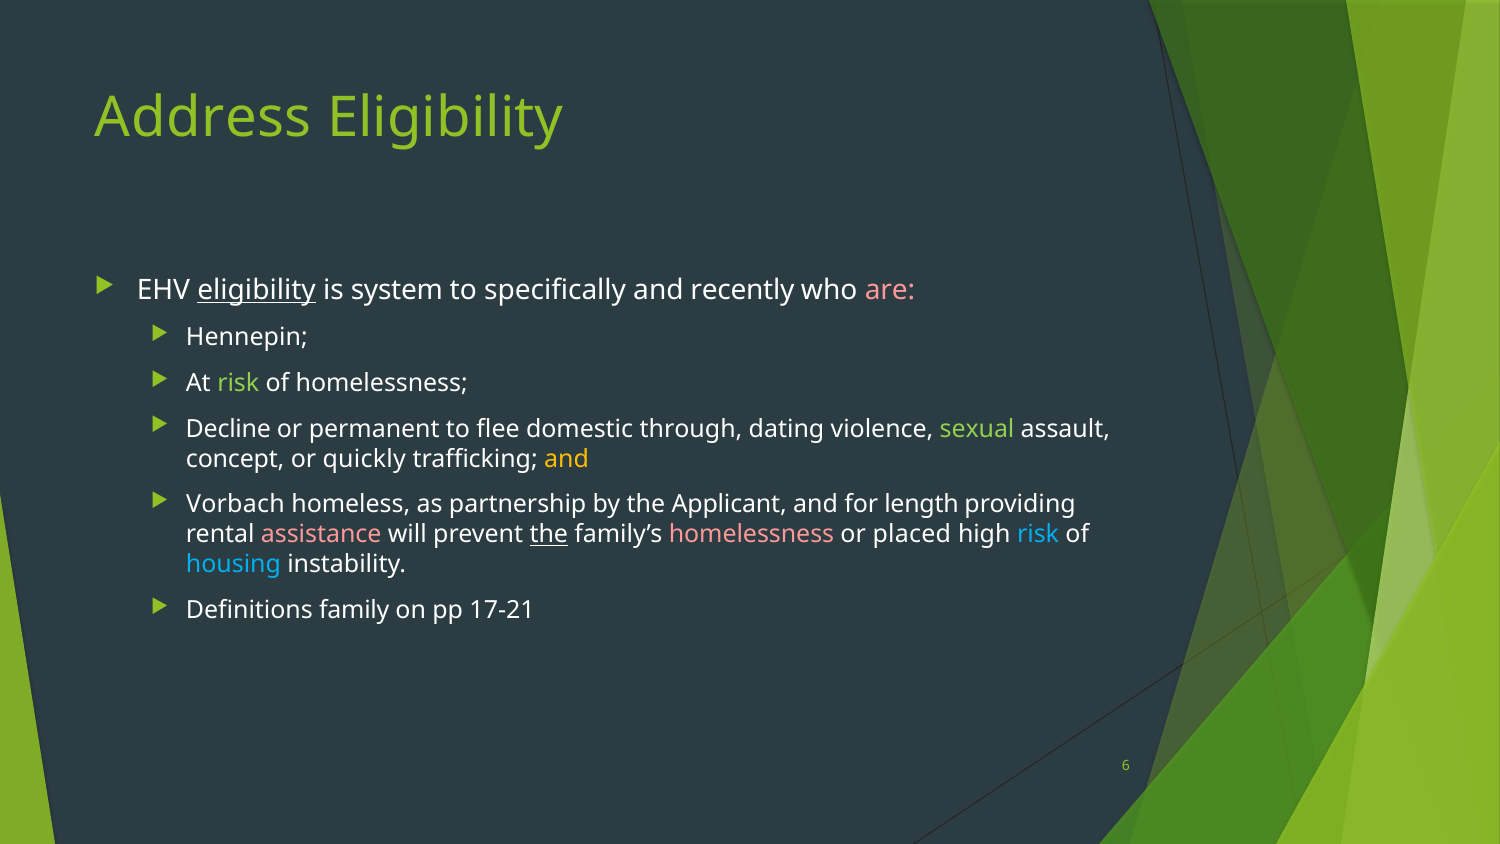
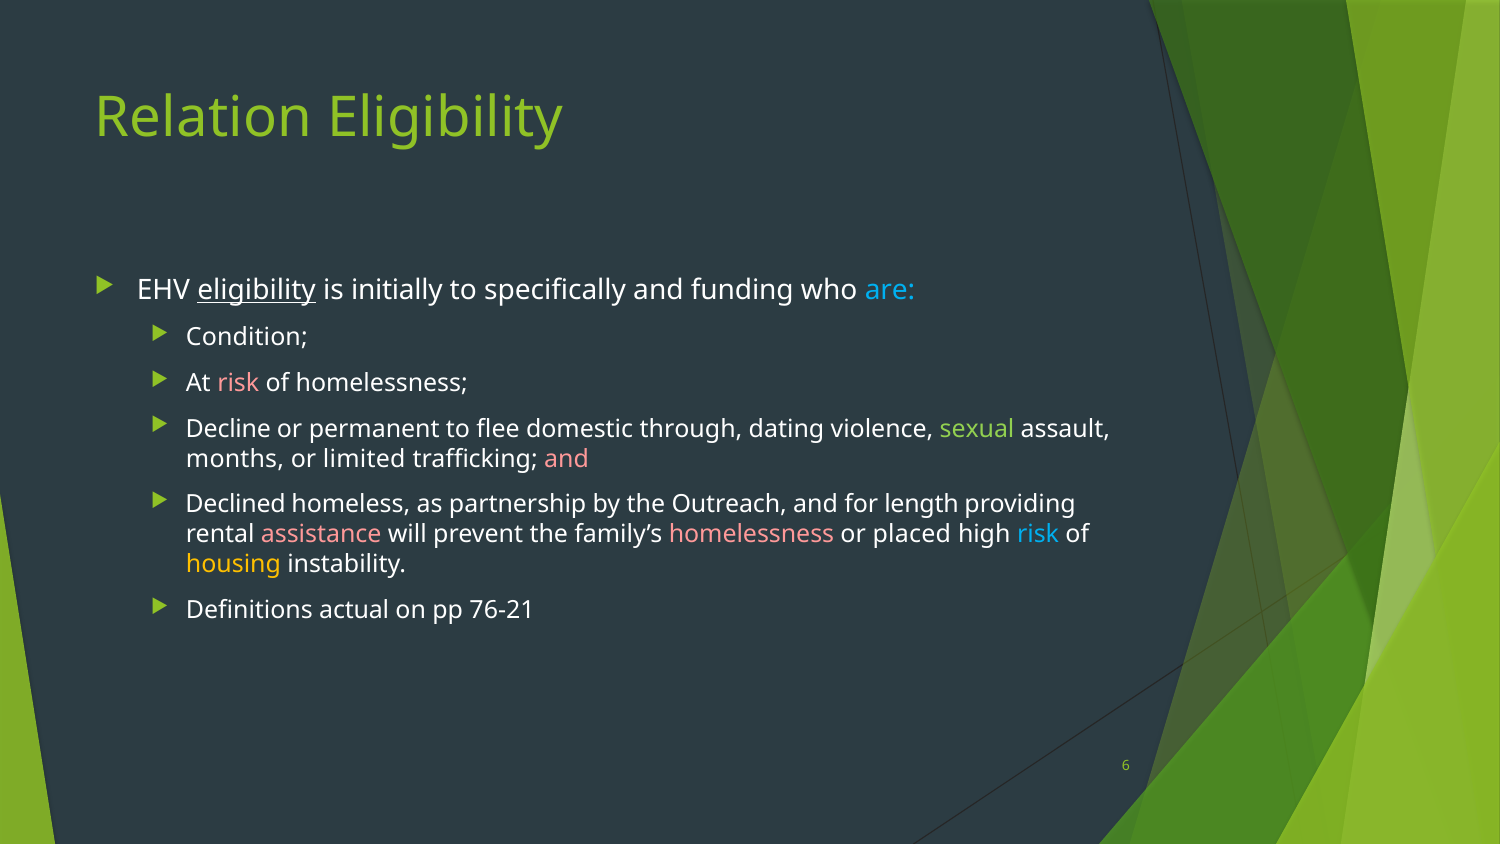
Address: Address -> Relation (203, 118)
system: system -> initially (397, 290)
recently: recently -> funding (742, 290)
are colour: pink -> light blue (890, 290)
Hennepin: Hennepin -> Condition (247, 338)
risk colour: light green -> pink (238, 383)
concept: concept -> months (235, 459)
quickly: quickly -> limited (364, 459)
and colour: yellow -> pink (567, 459)
Vorbach: Vorbach -> Declined (236, 504)
Applicant: Applicant -> Outreach (729, 504)
the underline: present -> none (549, 534)
housing colour: light blue -> yellow (233, 564)
family: family -> actual (354, 610)
17-21: 17-21 -> 76-21 (502, 610)
